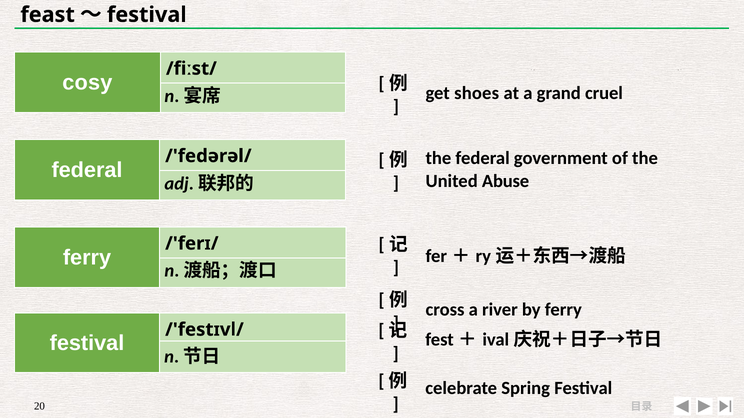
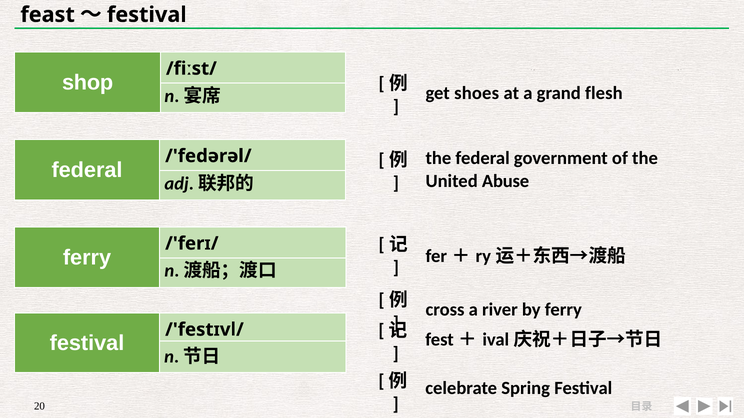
cosy: cosy -> shop (88, 83)
cruel: cruel -> flesh (604, 93)
